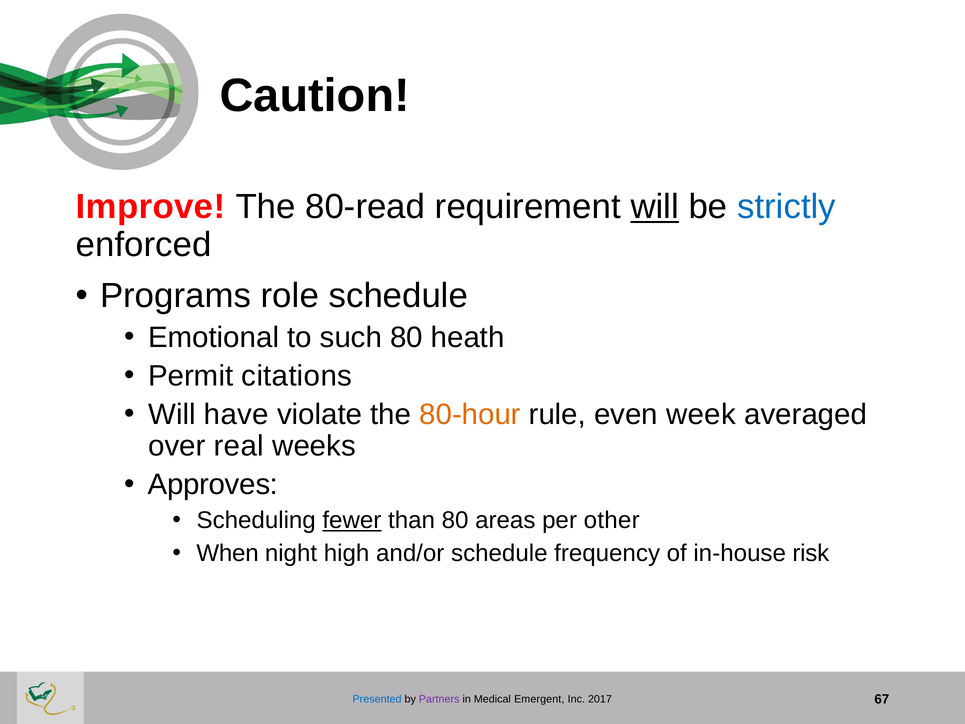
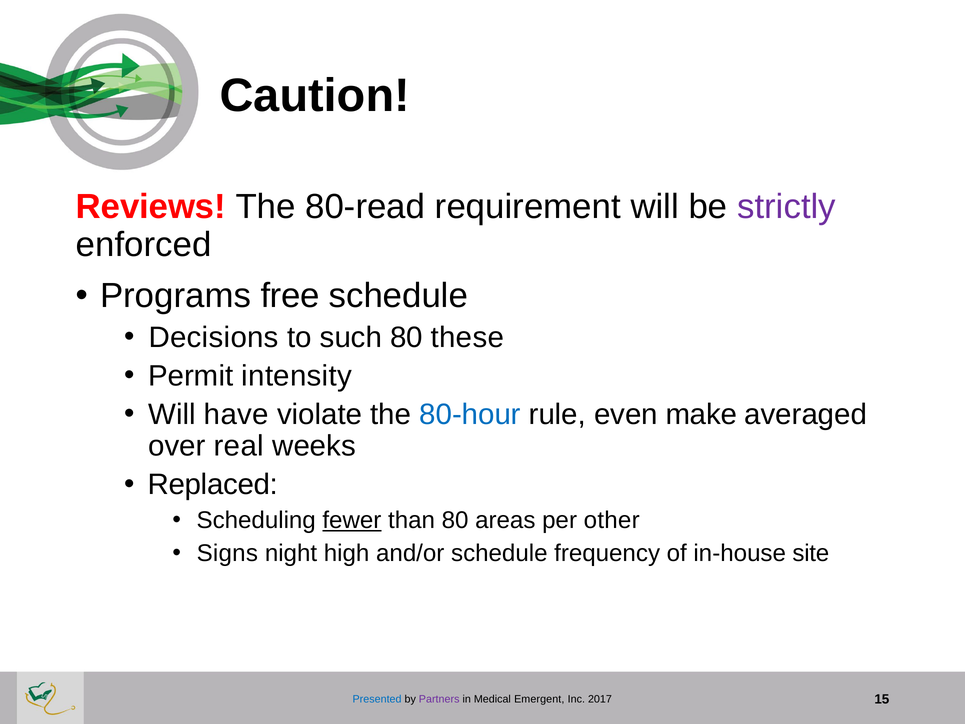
Improve: Improve -> Reviews (151, 207)
will underline: present -> none (655, 207)
strictly colour: blue -> purple (786, 207)
role: role -> free (290, 296)
Emotional: Emotional -> Decisions (214, 337)
heath: heath -> these (467, 337)
citations: citations -> intensity (297, 376)
80-hour colour: orange -> blue (470, 414)
week: week -> make (701, 414)
Approves: Approves -> Replaced (213, 485)
When: When -> Signs (227, 553)
risk: risk -> site (811, 553)
67: 67 -> 15 (882, 699)
